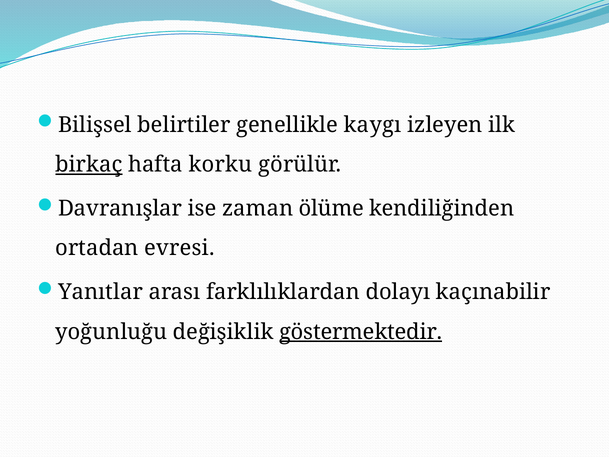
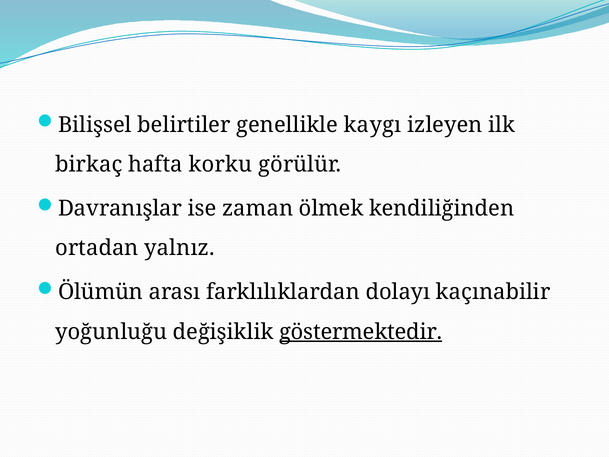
birkaç underline: present -> none (89, 165)
ölüme: ölüme -> ölmek (331, 209)
evresi: evresi -> yalnız (179, 248)
Yanıtlar: Yanıtlar -> Ölümün (101, 292)
